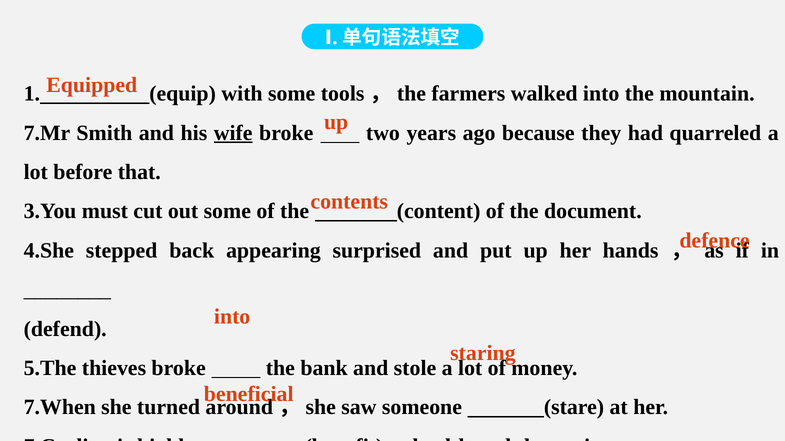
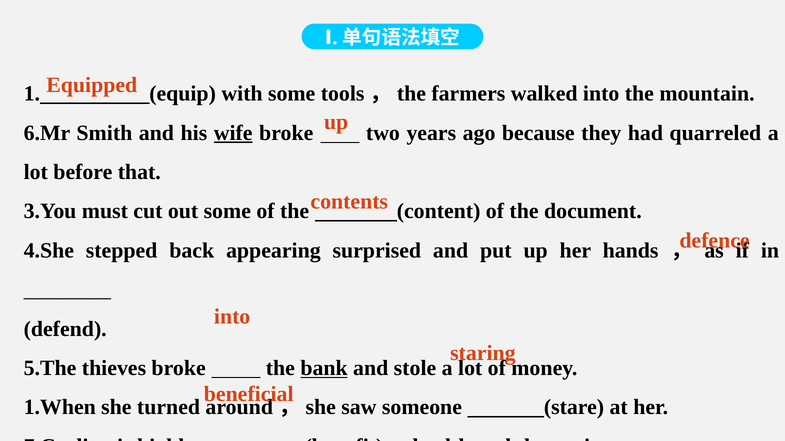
7.Mr: 7.Mr -> 6.Mr (47, 133)
bank underline: none -> present (324, 369)
7.When: 7.When -> 1.When (60, 408)
